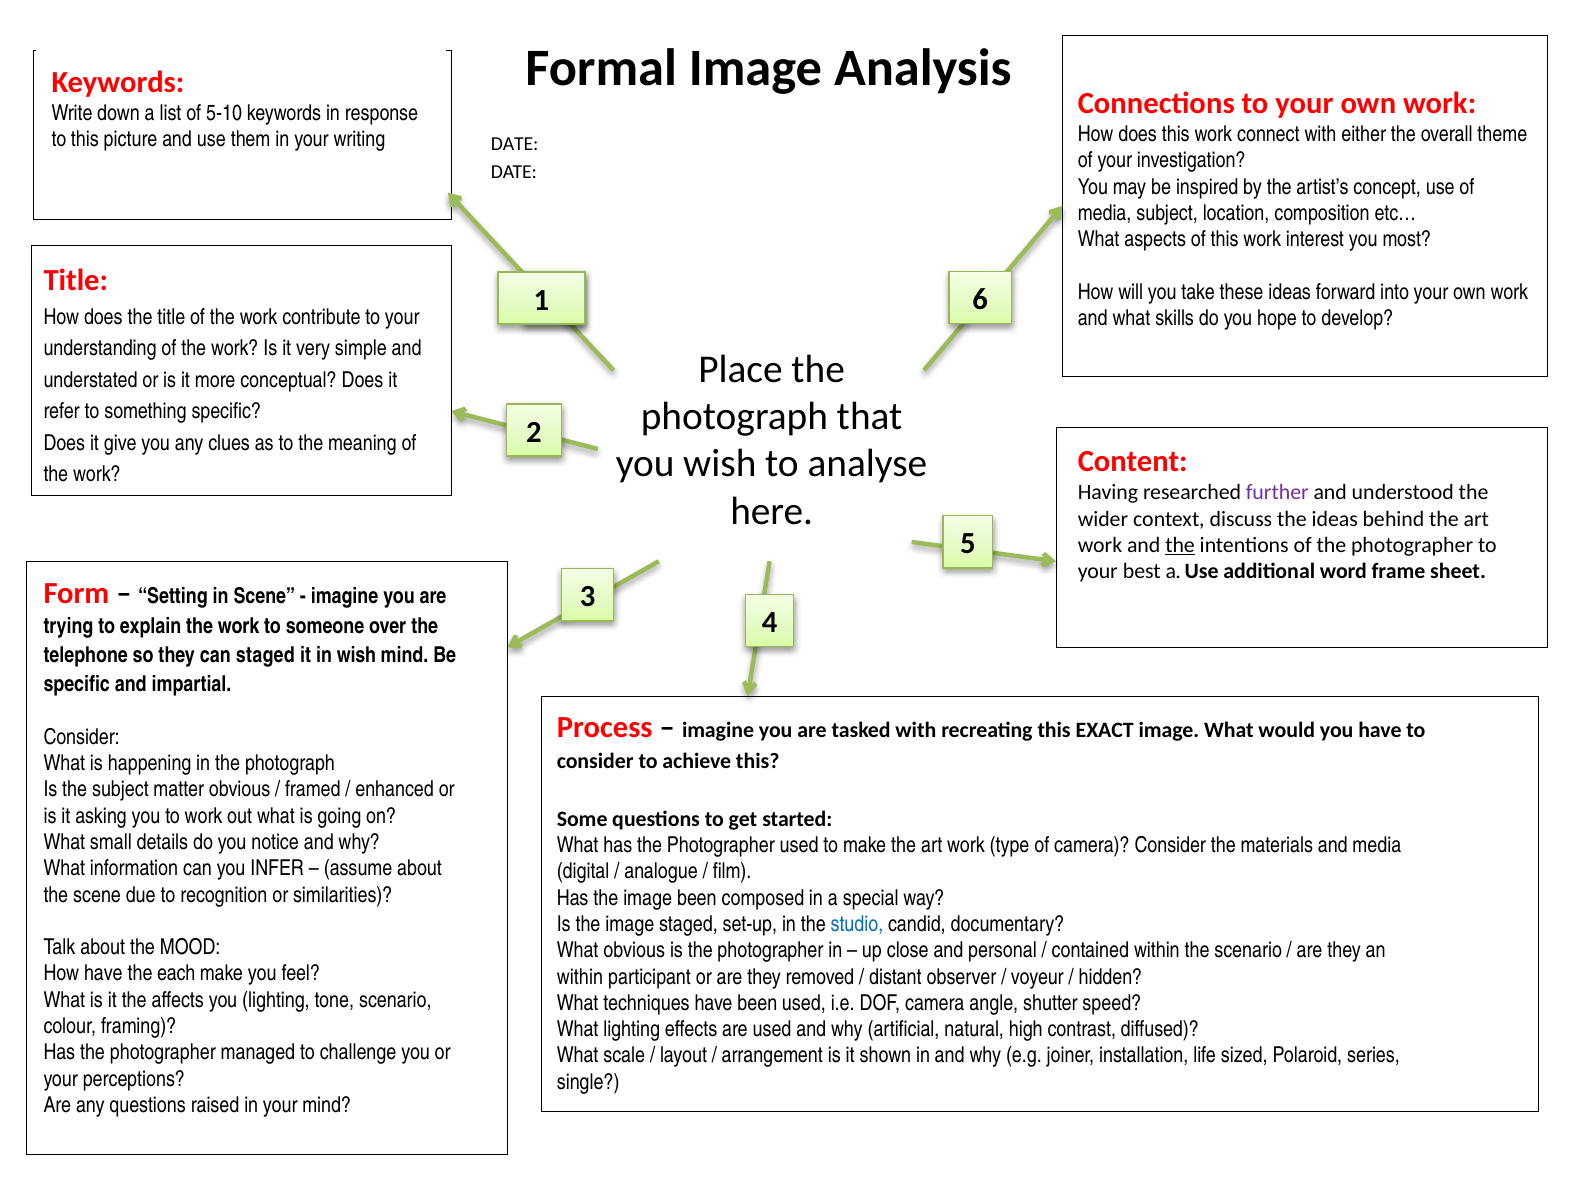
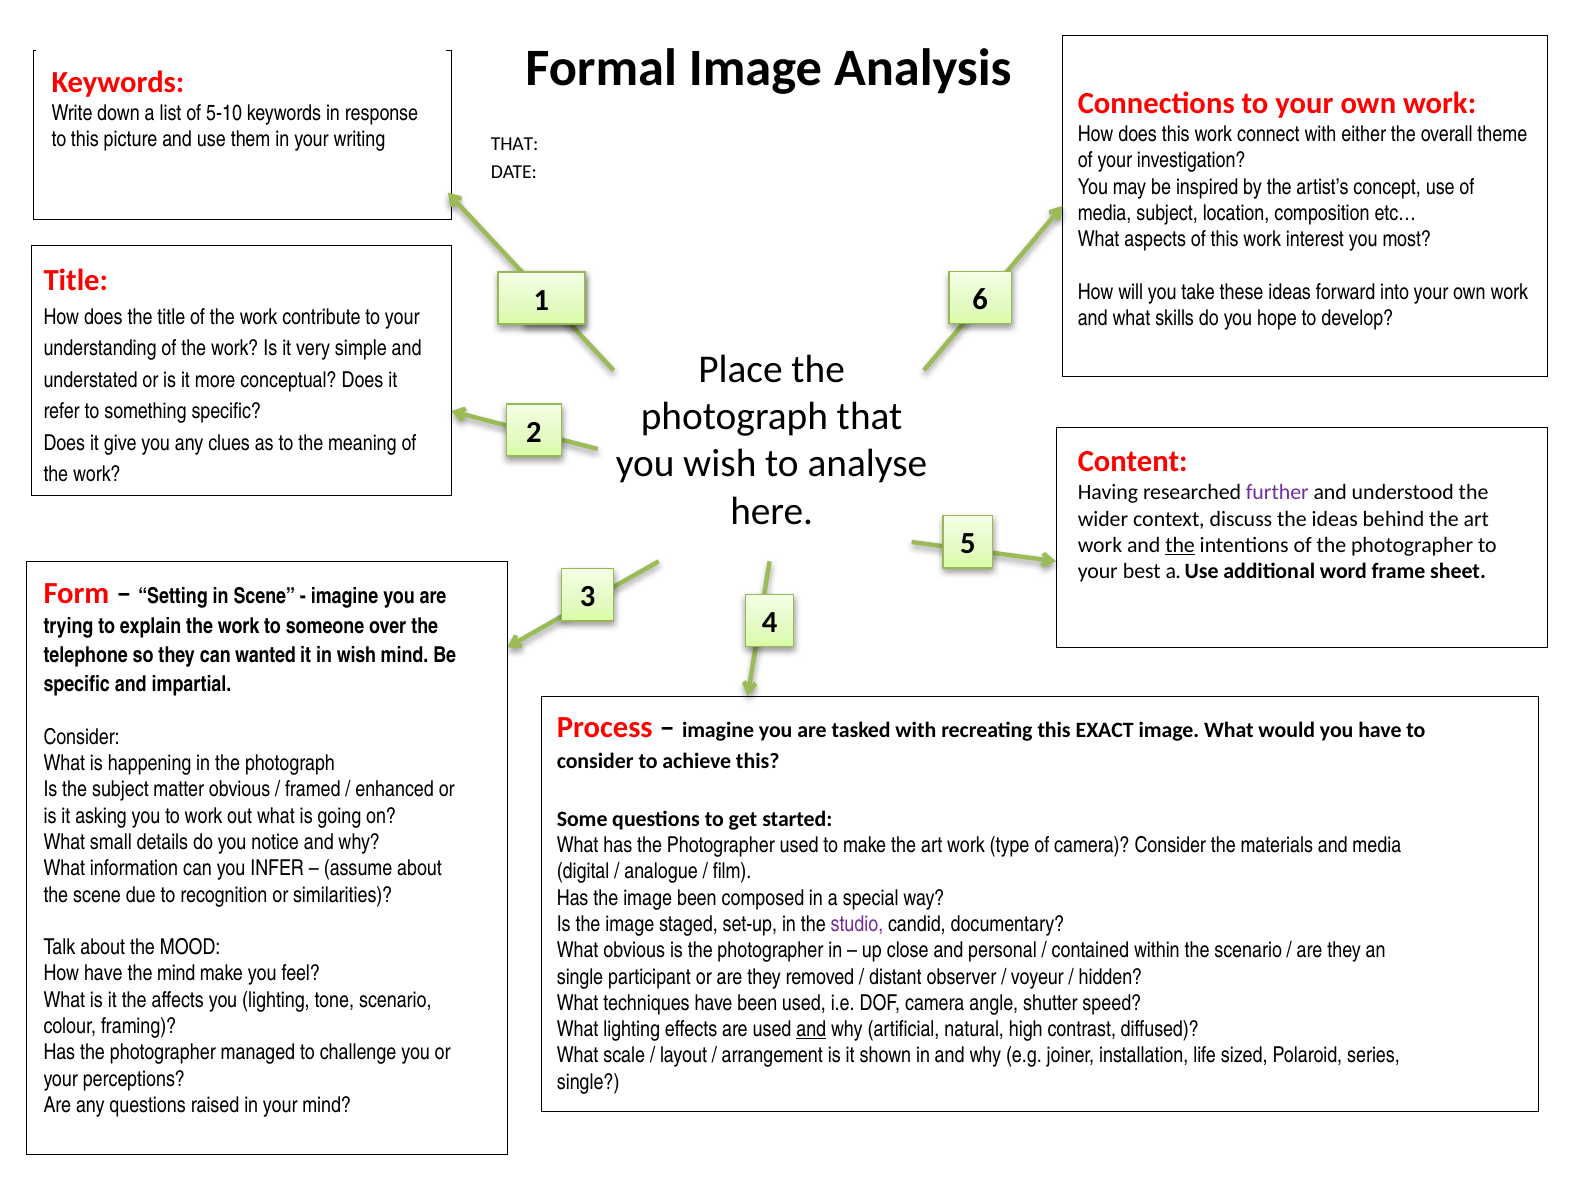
DATE: DATE -> THAT (515, 144)
can staged: staged -> wanted (266, 655)
studio colour: blue -> purple (857, 924)
the each: each -> mind (176, 973)
within: within -> single (580, 976)
and underline: none -> present (811, 1029)
